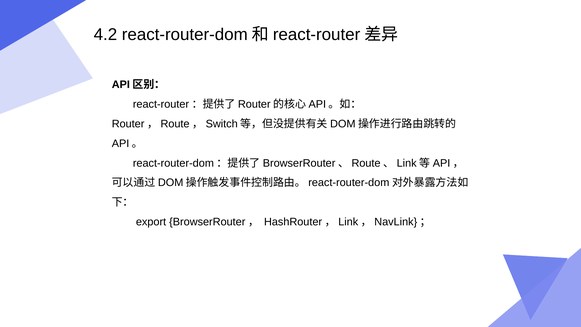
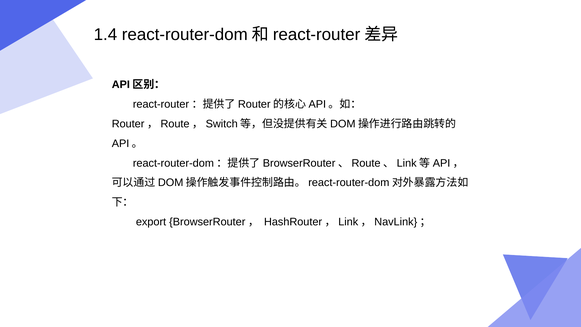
4.2: 4.2 -> 1.4 (105, 35)
